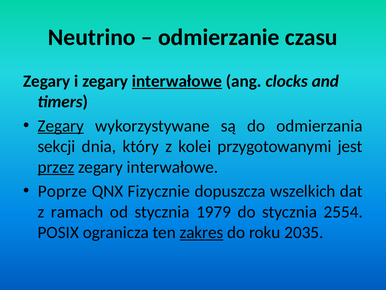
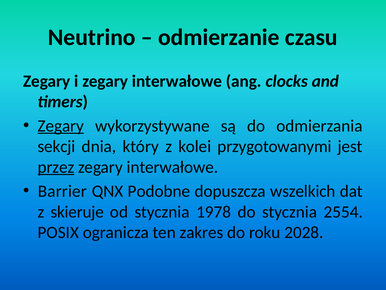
interwałowe underline: present -> none (177, 81)
Poprze: Poprze -> Barrier (62, 191)
Fizycznie: Fizycznie -> Podobne (159, 191)
ramach: ramach -> skieruje (77, 212)
1979: 1979 -> 1978 (214, 212)
zakres underline: present -> none (201, 232)
2035: 2035 -> 2028 (304, 232)
